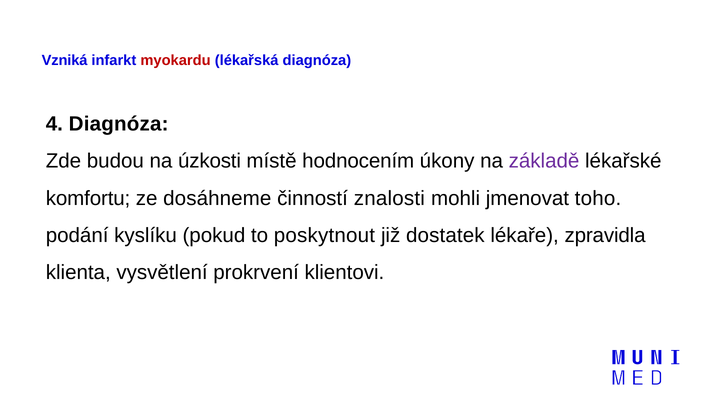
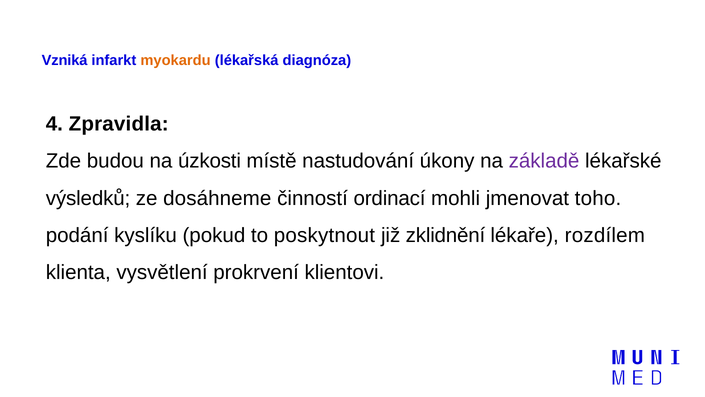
myokardu colour: red -> orange (176, 60)
4 Diagnóza: Diagnóza -> Zpravidla (119, 124)
hodnocením: hodnocením -> nastudování (358, 161)
komfortu: komfortu -> výsledků (88, 198)
znalosti: znalosti -> ordinací (390, 198)
dostatek: dostatek -> zklidnění (445, 235)
zpravidla: zpravidla -> rozdílem (605, 235)
